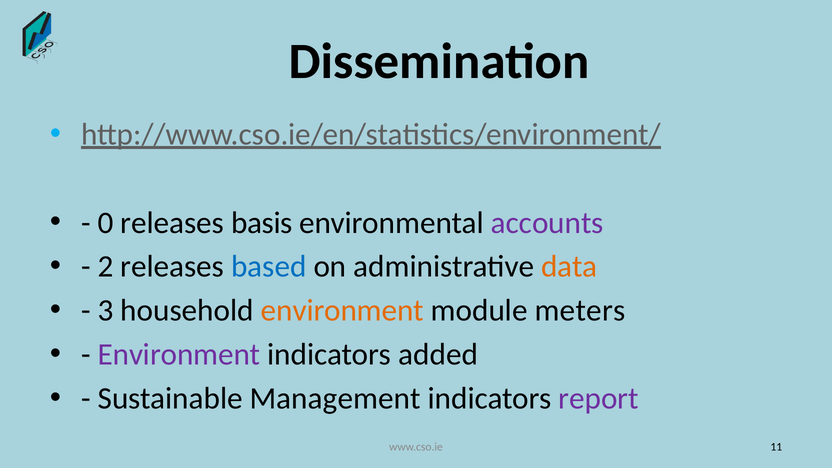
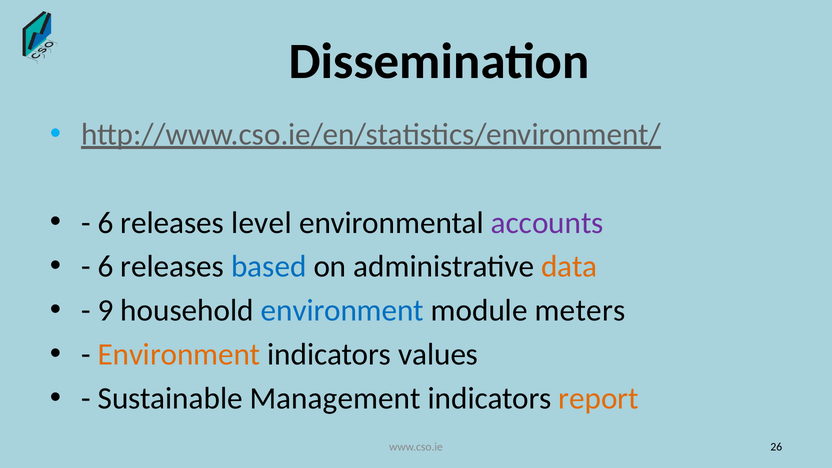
0: 0 -> 6 (106, 223)
basis: basis -> level (262, 223)
2: 2 -> 6 (106, 267)
3: 3 -> 9 (106, 311)
environment colour: orange -> blue (342, 311)
Environment colour: purple -> orange (179, 355)
added: added -> values (438, 355)
report colour: purple -> orange (599, 399)
11: 11 -> 26 (776, 447)
